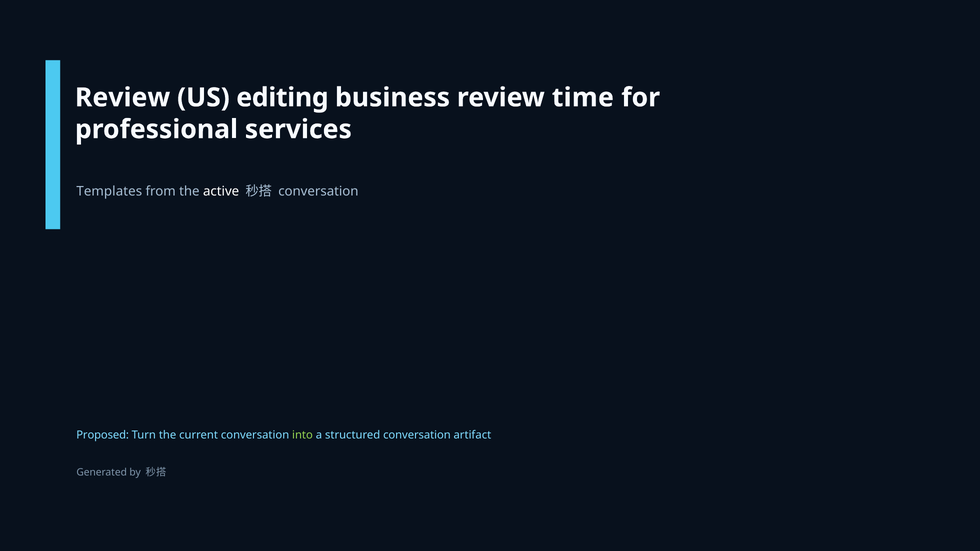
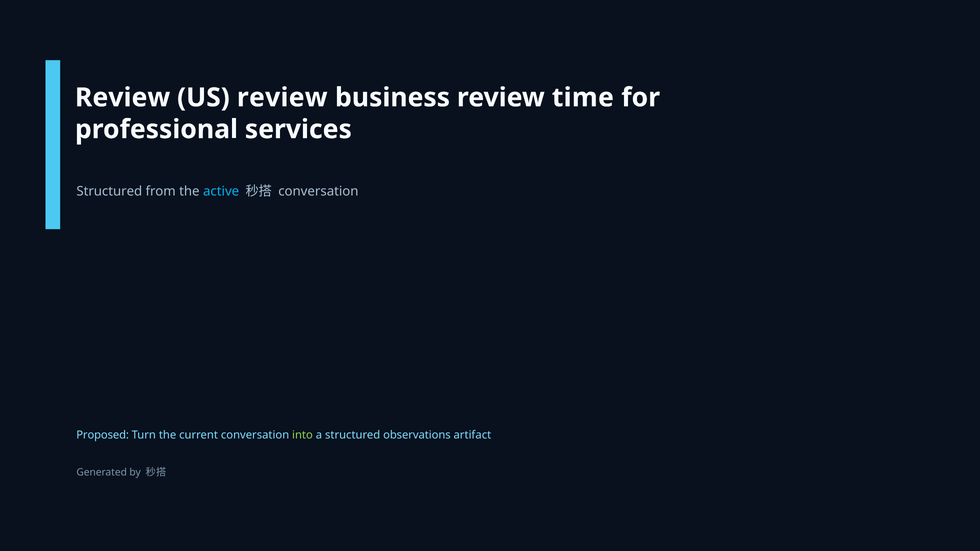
US editing: editing -> review (282, 98)
Templates: Templates -> Structured (109, 191)
active colour: white -> light blue (221, 191)
structured conversation: conversation -> observations (417, 435)
